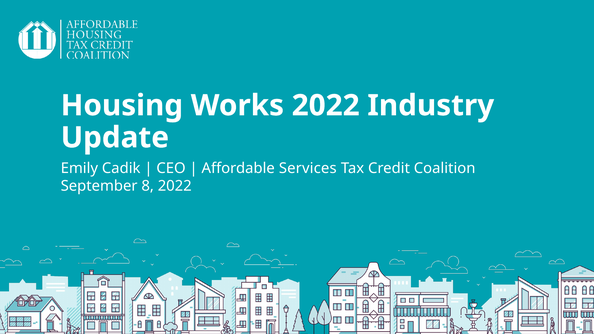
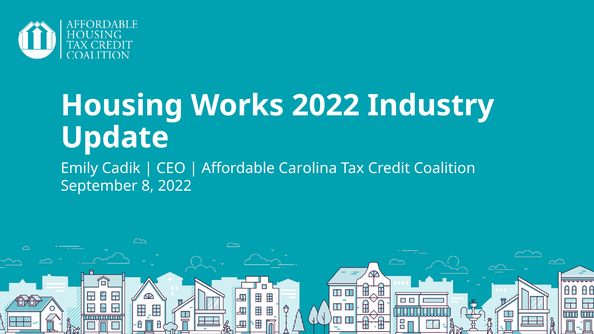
Services: Services -> Carolina (308, 168)
